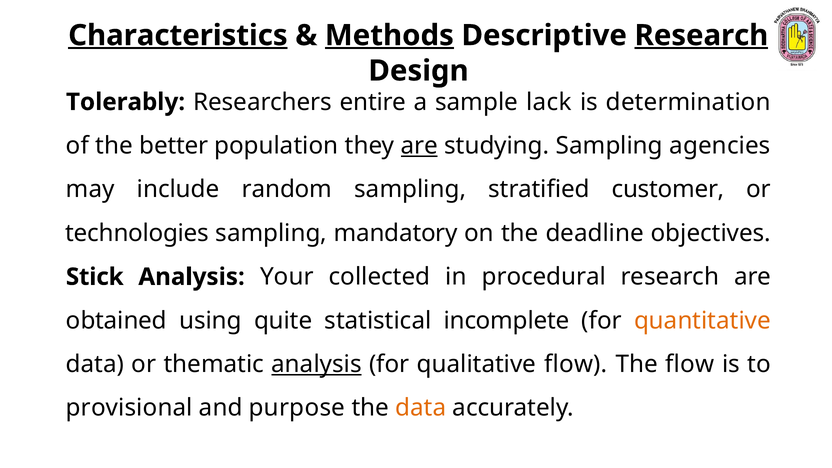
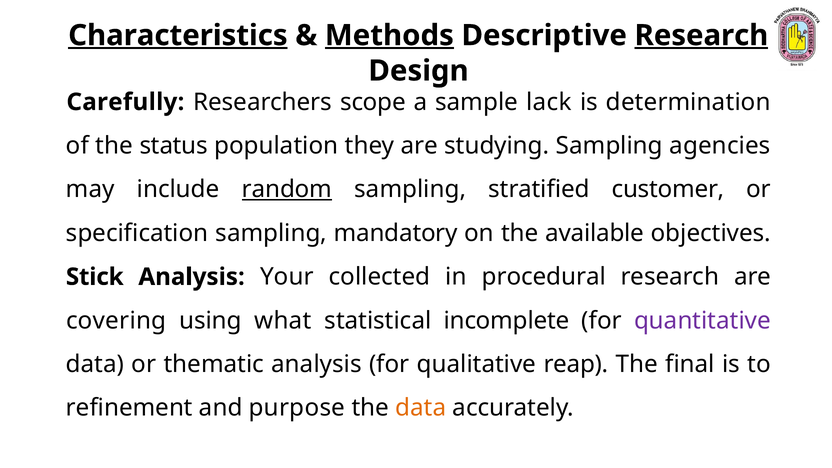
Tolerably: Tolerably -> Carefully (125, 102)
entire: entire -> scope (373, 102)
better: better -> status (174, 146)
are underline: present -> none (419, 146)
random underline: none -> present (287, 189)
technologies: technologies -> specification (137, 233)
deadline: deadline -> available (595, 233)
obtained: obtained -> covering (116, 321)
quite: quite -> what (283, 321)
quantitative colour: orange -> purple (702, 321)
analysis underline: present -> none (317, 364)
qualitative flow: flow -> reap (576, 364)
The flow: flow -> final (690, 364)
provisional: provisional -> refinement (129, 408)
